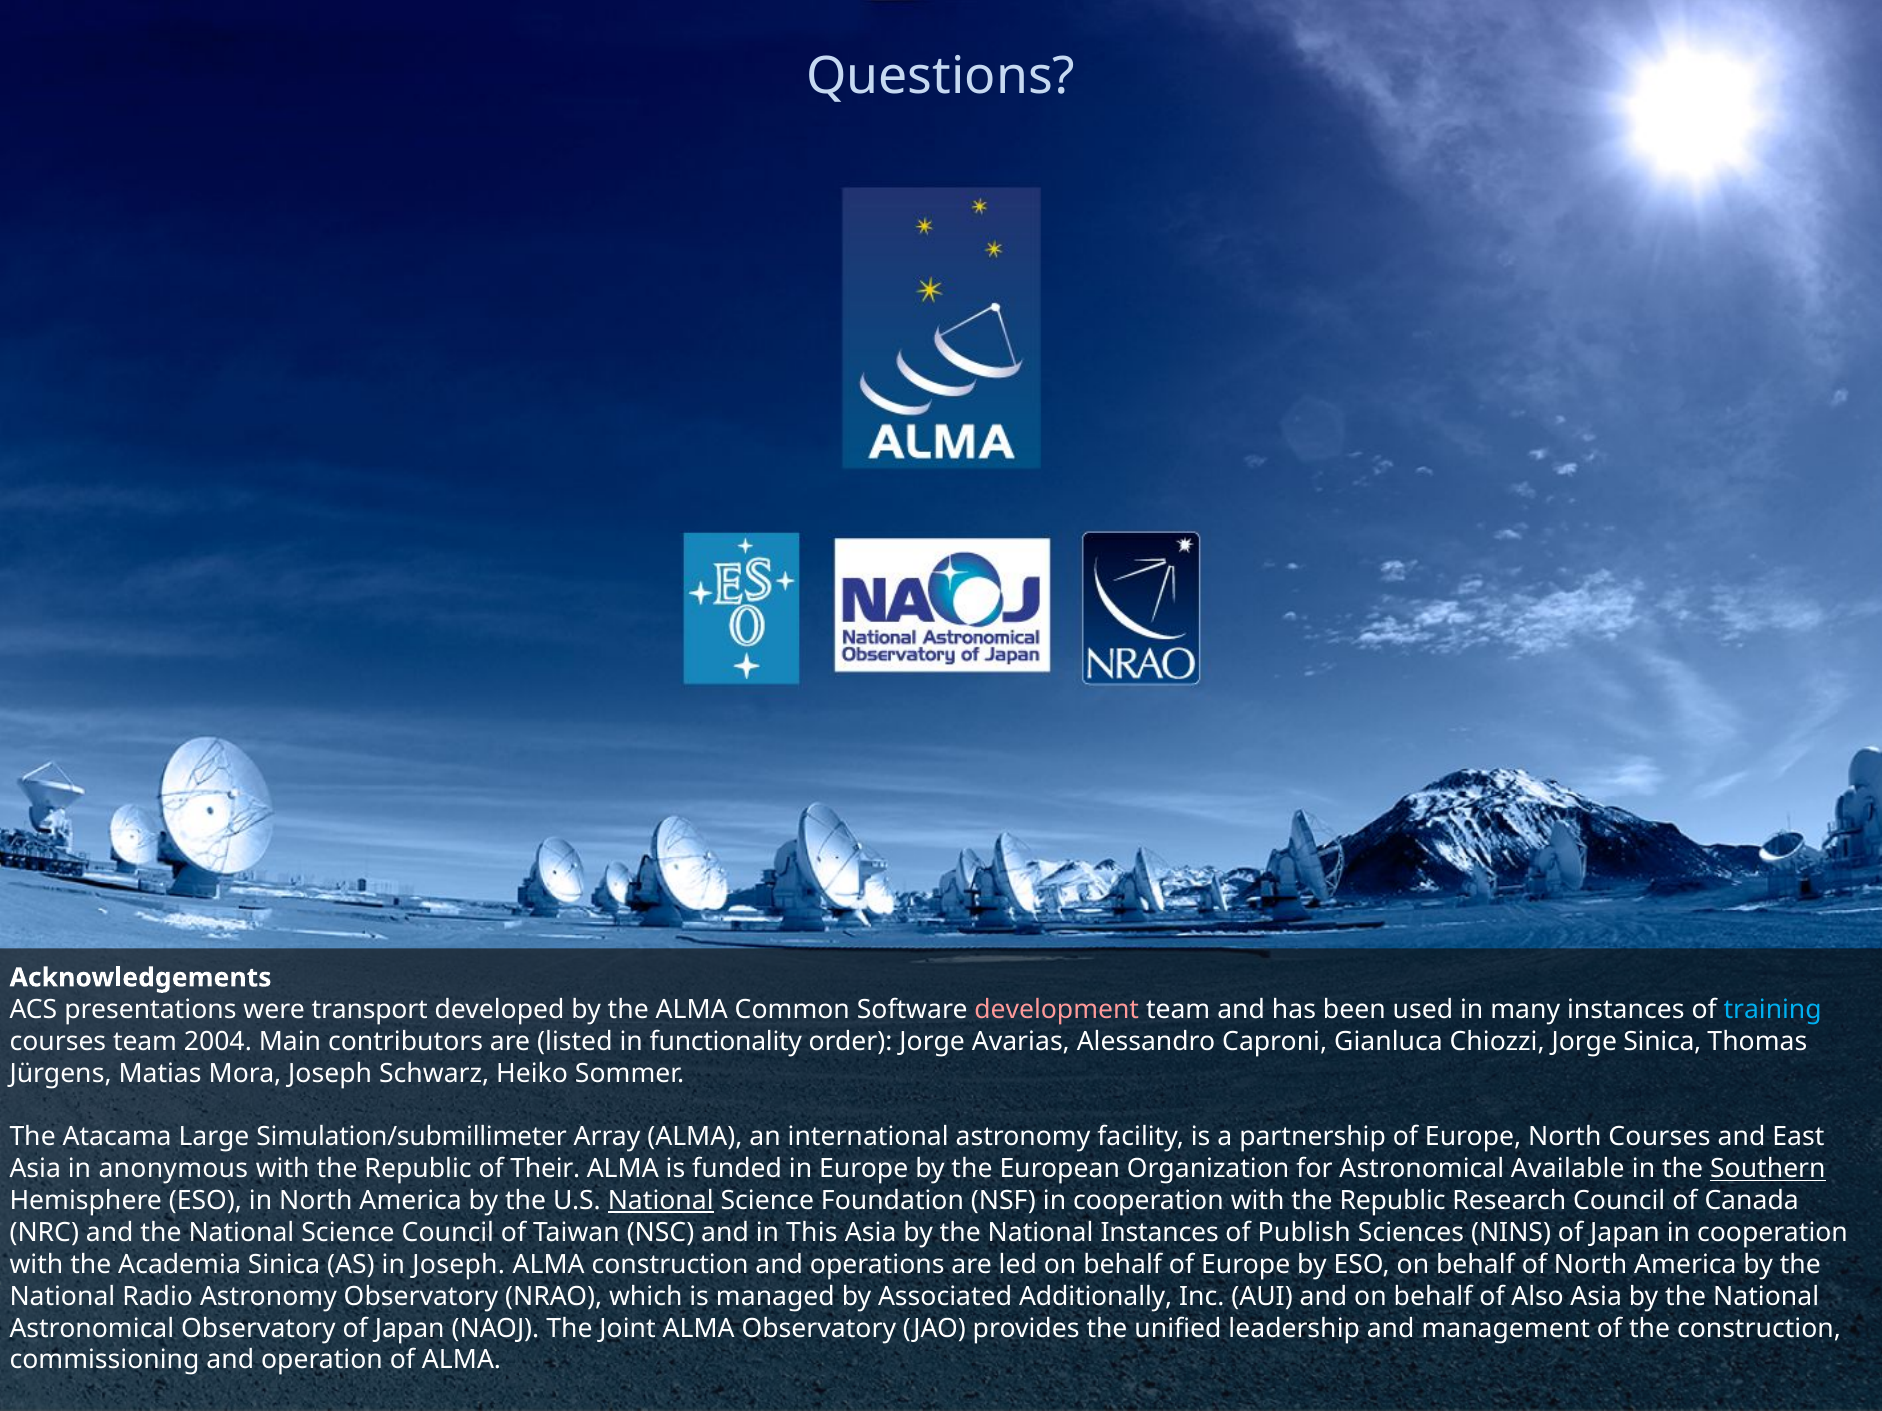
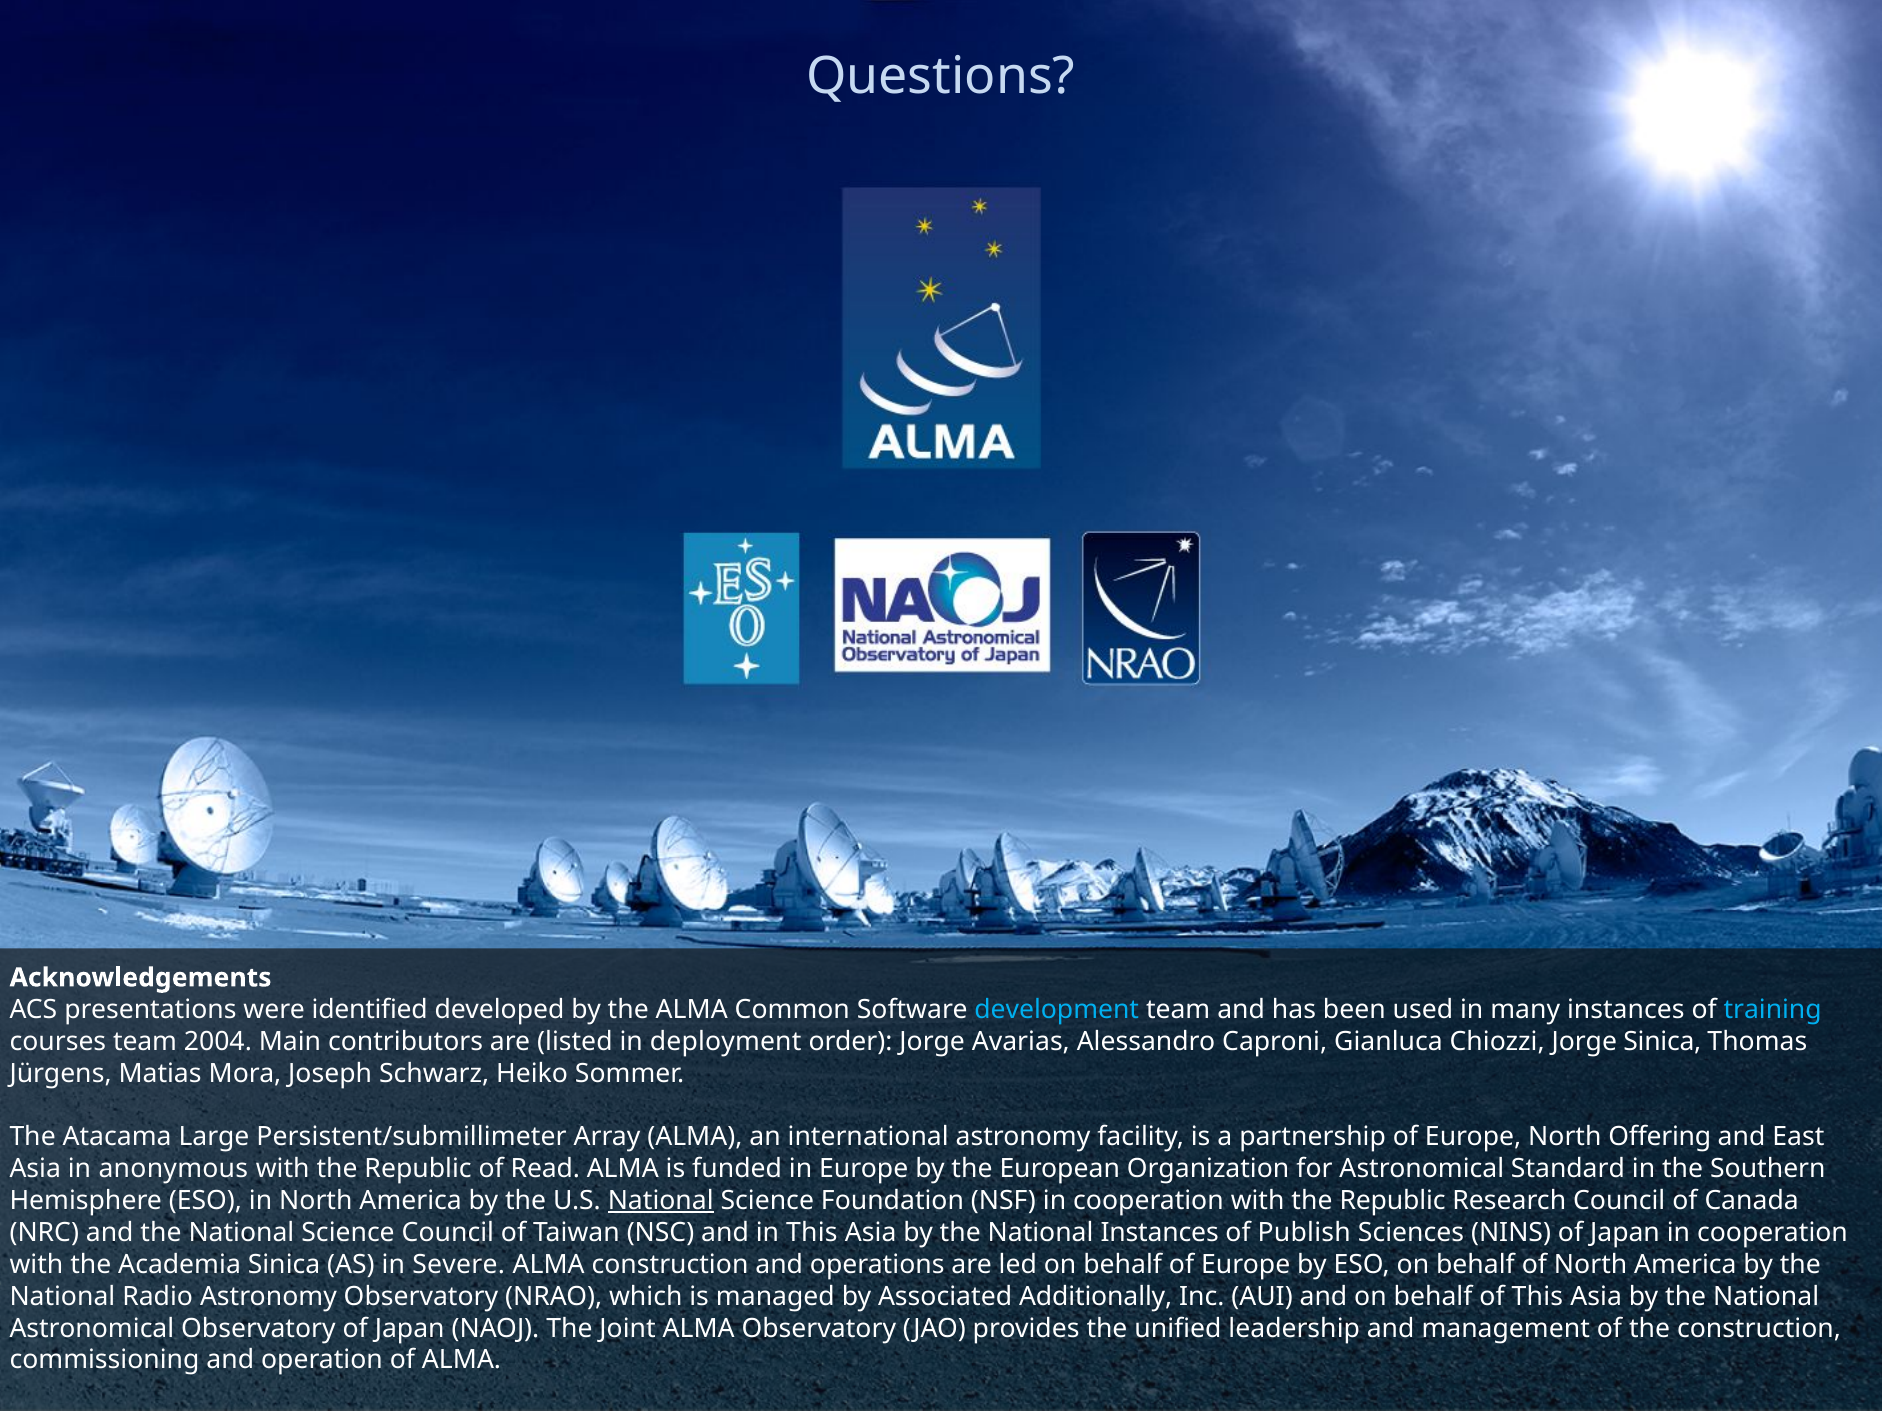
transport: transport -> identified (370, 1009)
development colour: pink -> light blue (1057, 1009)
functionality: functionality -> deployment (726, 1041)
Simulation/submillimeter: Simulation/submillimeter -> Persistent/submillimeter (411, 1137)
North Courses: Courses -> Offering (1660, 1137)
Their: Their -> Read (545, 1169)
Available: Available -> Standard (1568, 1169)
Southern underline: present -> none (1768, 1169)
in Joseph: Joseph -> Severe (459, 1264)
of Also: Also -> This (1537, 1296)
